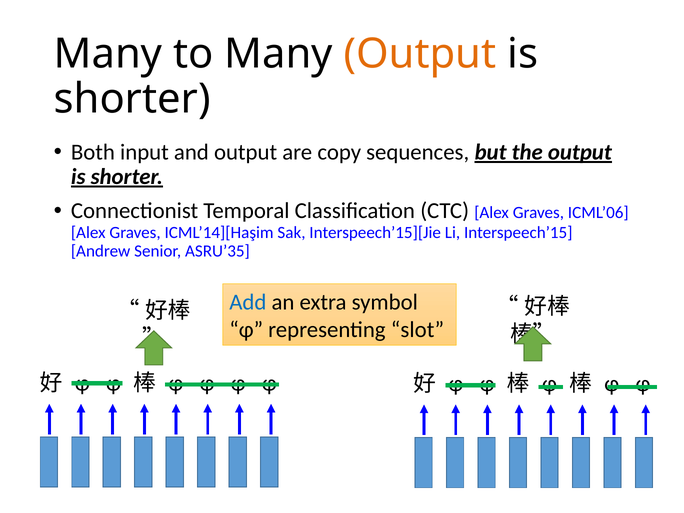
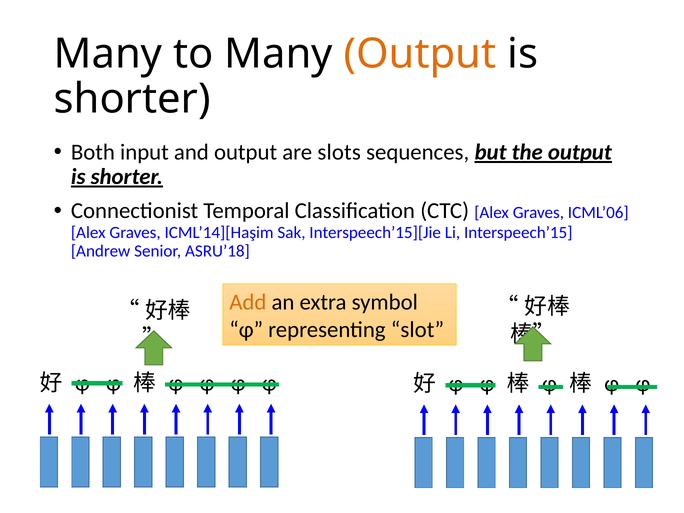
copy: copy -> slots (339, 152)
ASRU’35: ASRU’35 -> ASRU’18 (217, 251)
Add colour: blue -> orange (248, 302)
